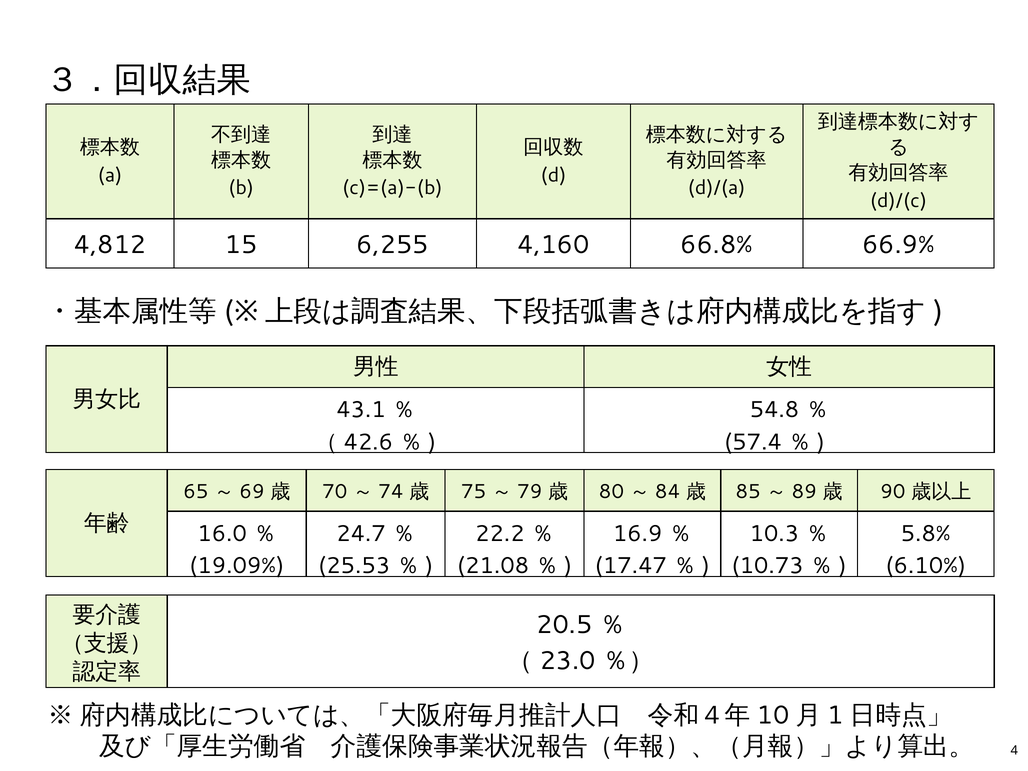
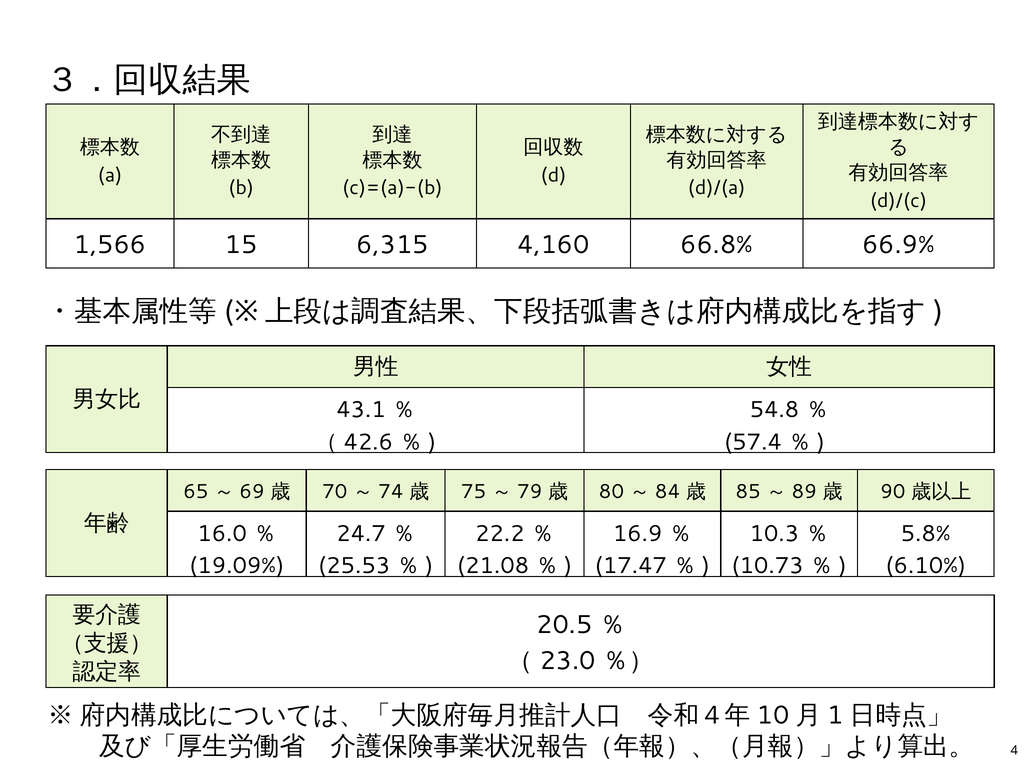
4,812: 4,812 -> 1,566 (110, 245)
6,255: 6,255 -> 6,315 (392, 245)
